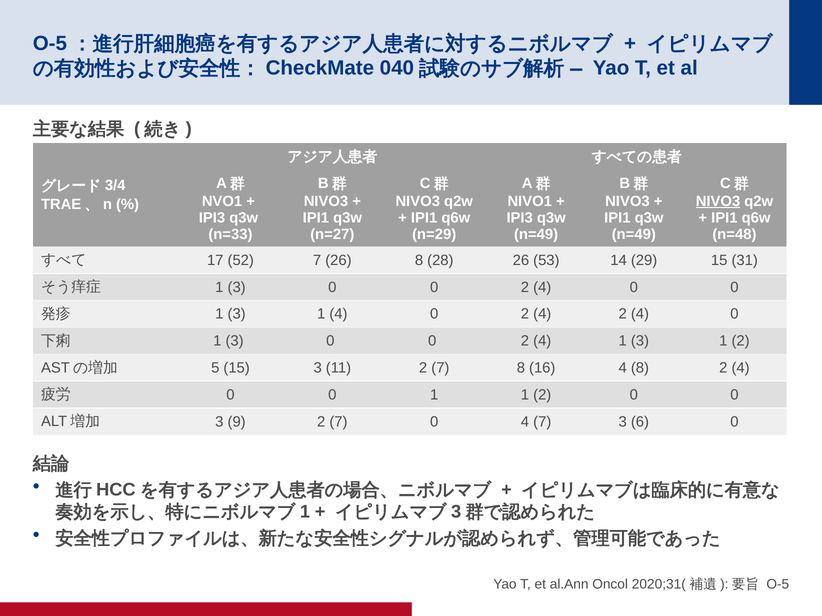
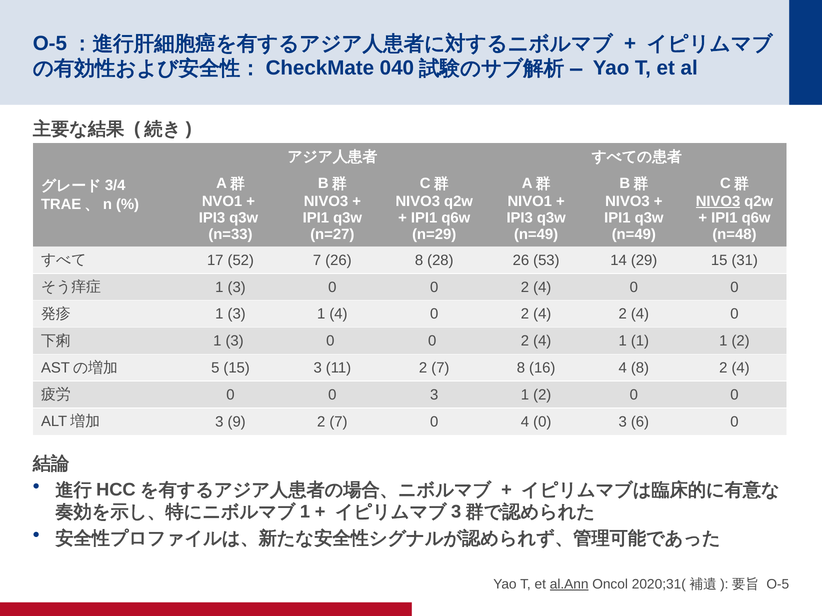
4 1 3: 3 -> 1 (640, 341)
0 0 1: 1 -> 3 (434, 395)
0 4 7: 7 -> 0 (542, 422)
al.Ann underline: none -> present (569, 585)
